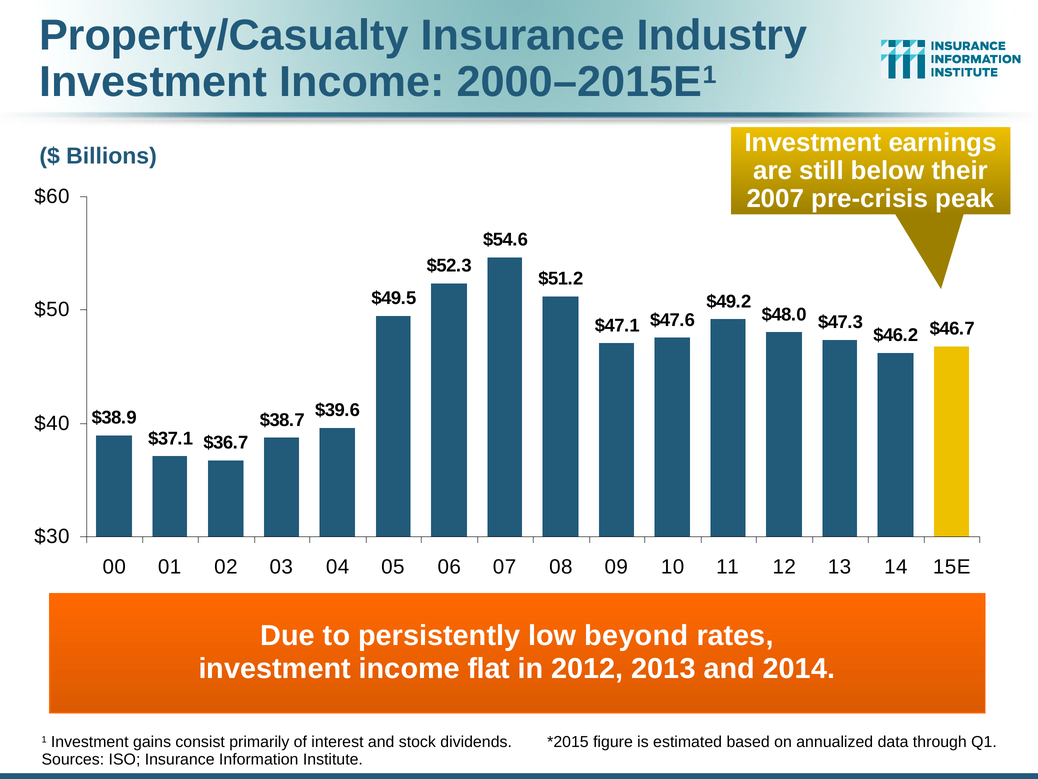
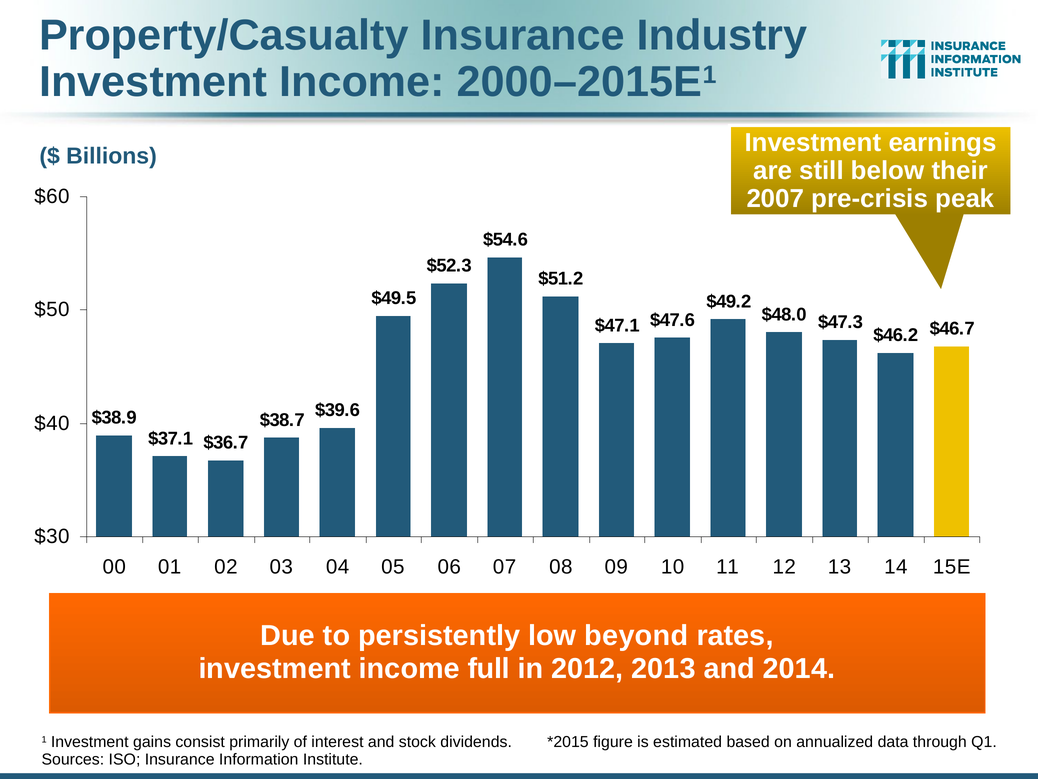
flat: flat -> full (489, 668)
